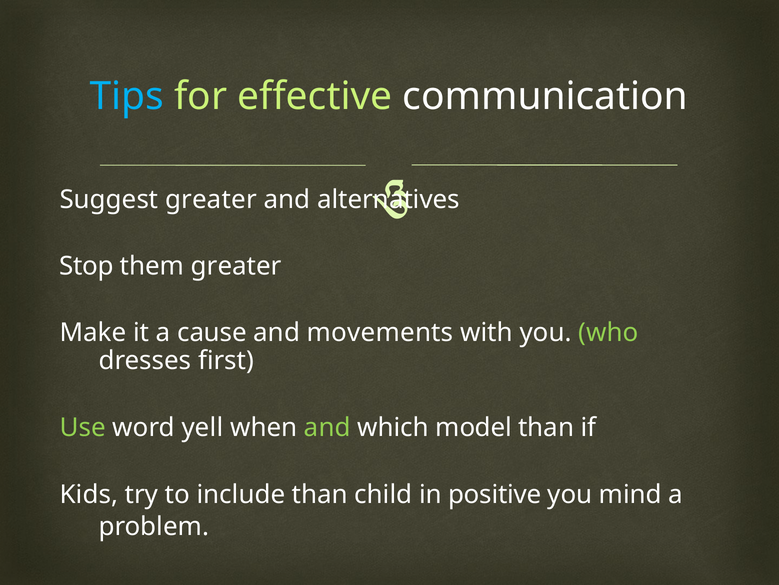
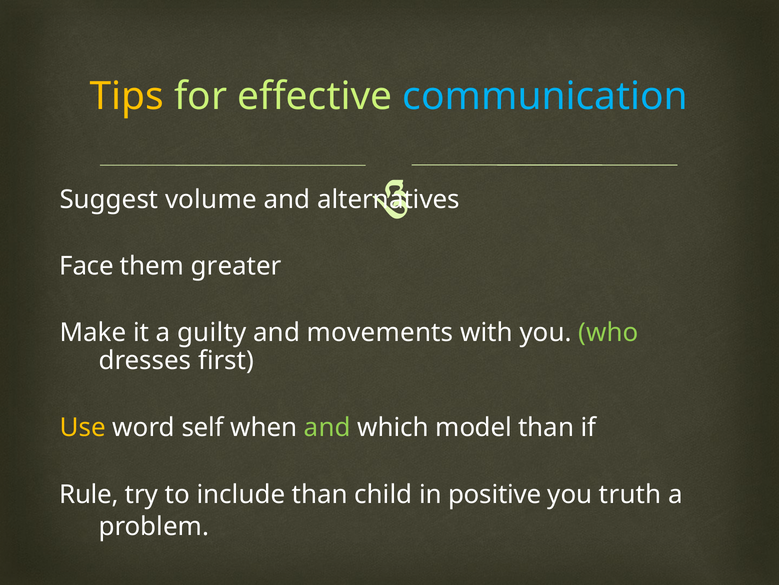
Tips colour: light blue -> yellow (127, 96)
communication colour: white -> light blue (545, 96)
Suggest greater: greater -> volume (211, 200)
Stop: Stop -> Face (87, 266)
cause: cause -> guilty (212, 332)
Use colour: light green -> yellow (83, 427)
yell: yell -> self (203, 427)
Kids: Kids -> Rule (89, 494)
mind: mind -> truth (630, 494)
